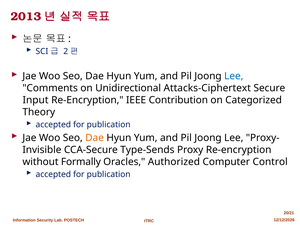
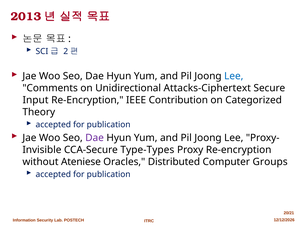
Dae colour: orange -> purple (95, 138)
Type-Sends: Type-Sends -> Type-Types (147, 150)
Formally: Formally -> Ateniese (81, 162)
Authorized: Authorized -> Distributed (174, 162)
Control: Control -> Groups (270, 162)
